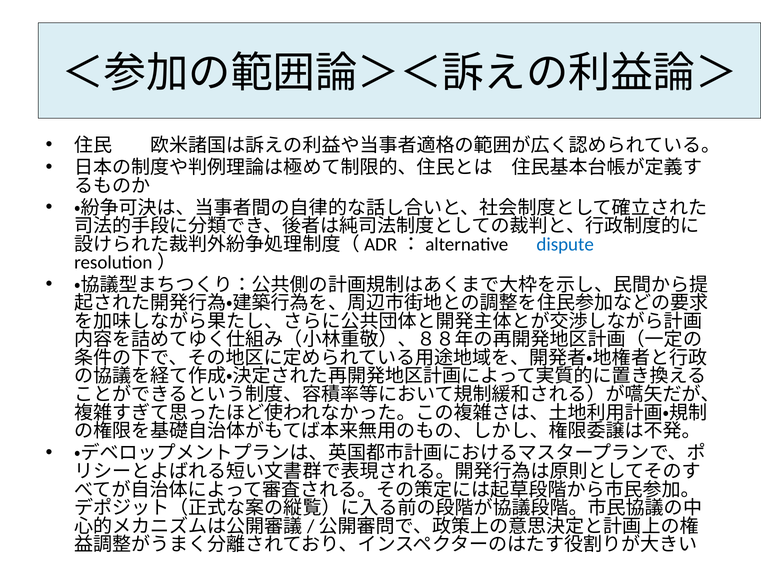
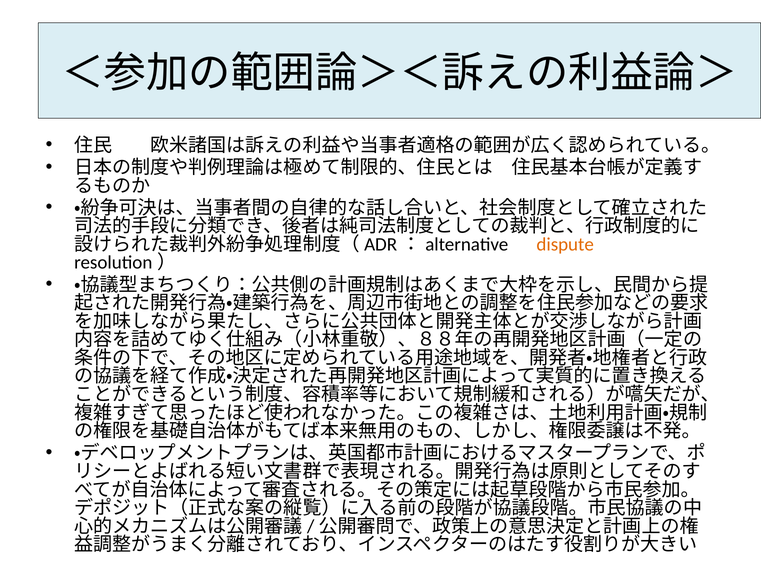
dispute colour: blue -> orange (565, 244)
